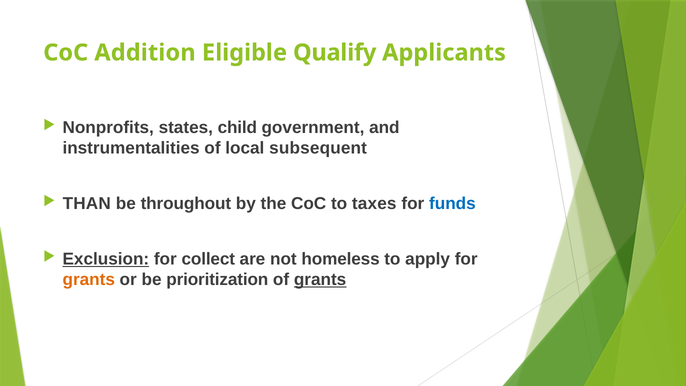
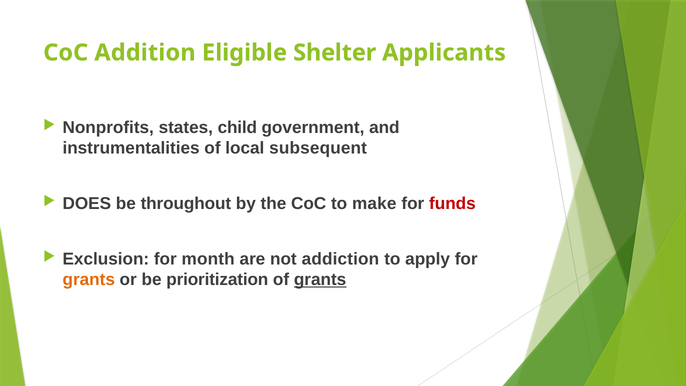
Qualify: Qualify -> Shelter (335, 53)
THAN: THAN -> DOES (87, 204)
taxes: taxes -> make (374, 204)
funds colour: blue -> red (452, 204)
Exclusion underline: present -> none (106, 259)
collect: collect -> month (208, 259)
homeless: homeless -> addiction (340, 259)
